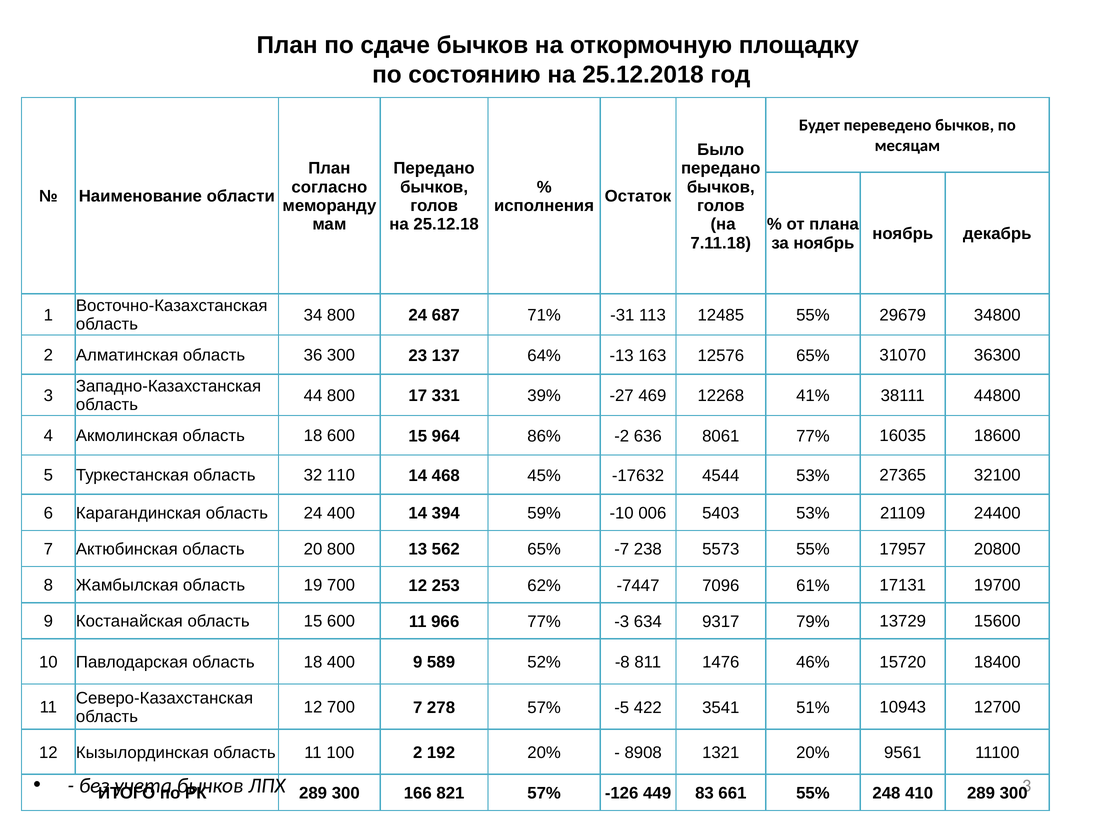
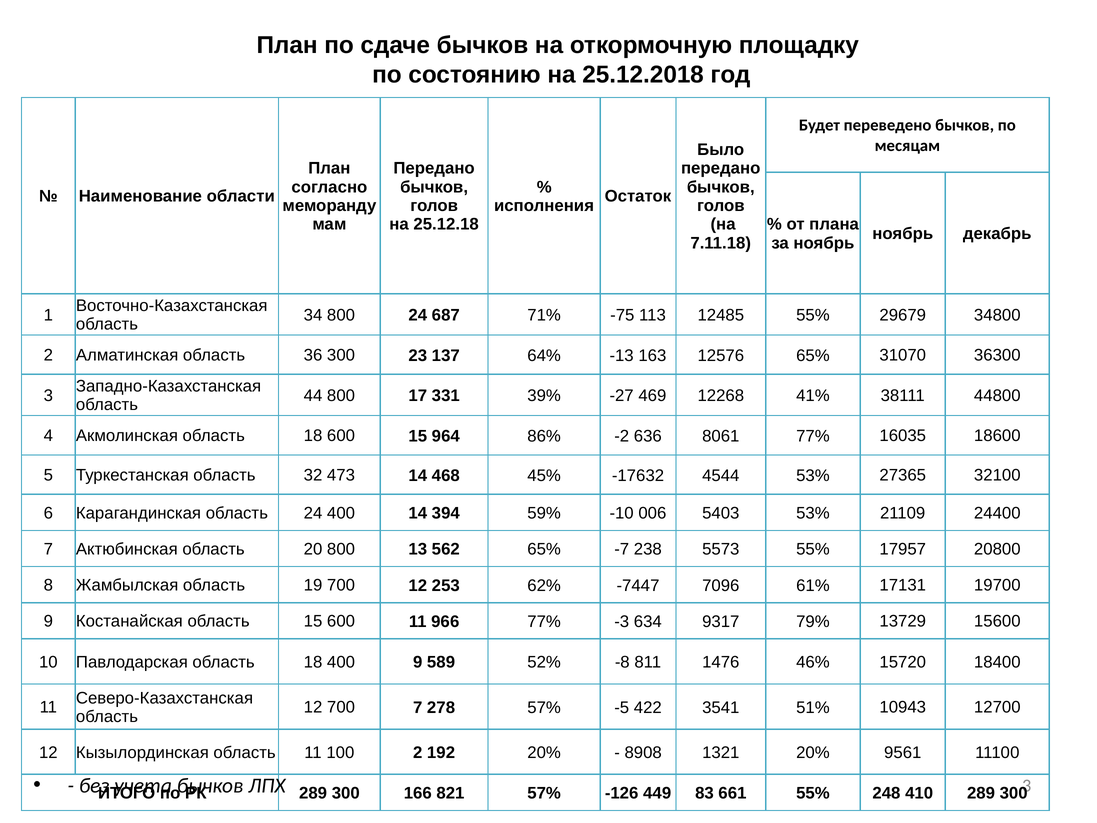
-31: -31 -> -75 (622, 315)
110: 110 -> 473 (341, 475)
